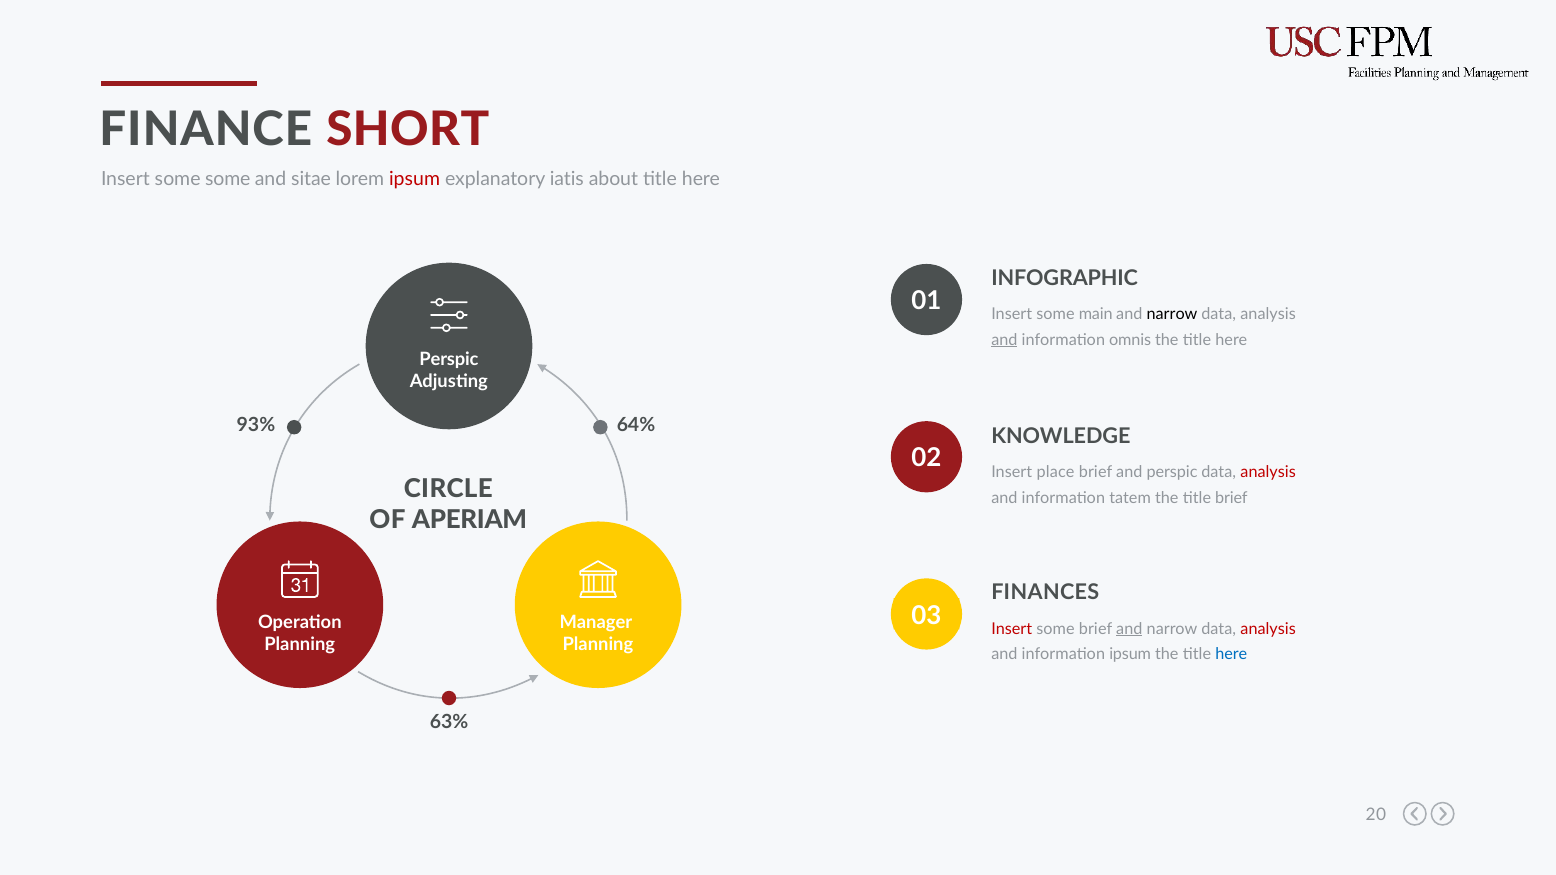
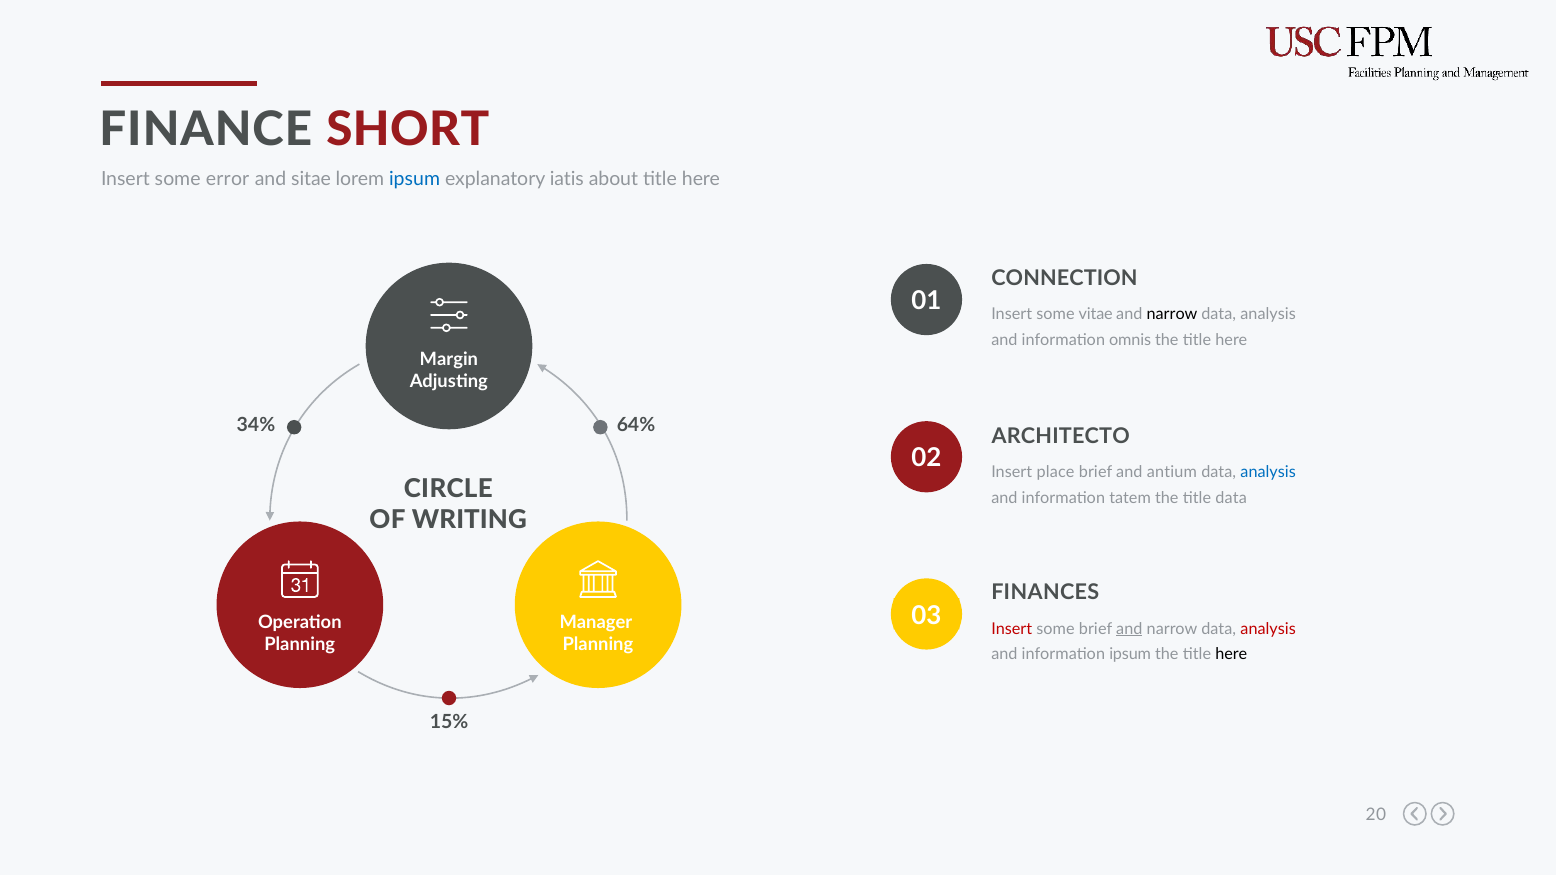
some some: some -> error (228, 179)
ipsum colour: red -> blue (415, 179)
INFOGRAPHIC: INFOGRAPHIC -> CONNECTION (1064, 278)
main: main -> vitae (1096, 315)
and underline: present -> none (1004, 340)
Perspic: Perspic -> Margin (449, 359)
93%: 93% -> 34% (256, 426)
KNOWLEDGE: KNOWLEDGE -> ARCHITECTO (1061, 437)
and perspic: perspic -> antium (1172, 473)
analysis colour: red -> blue (1268, 473)
title brief: brief -> data (1231, 498)
APERIAM: APERIAM -> WRITING (469, 520)
here colour: blue -> black (1231, 654)
63%: 63% -> 15% (449, 722)
